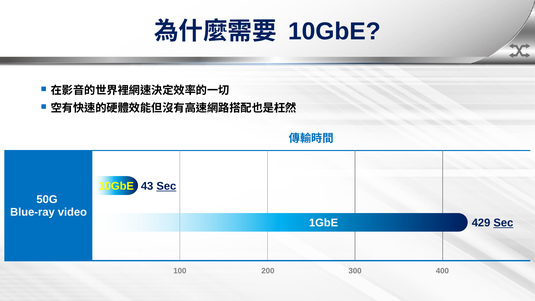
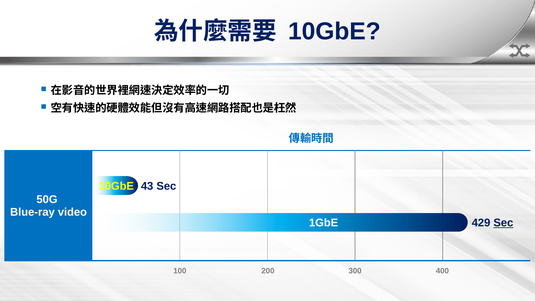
Sec underline: present -> none (166, 186)
